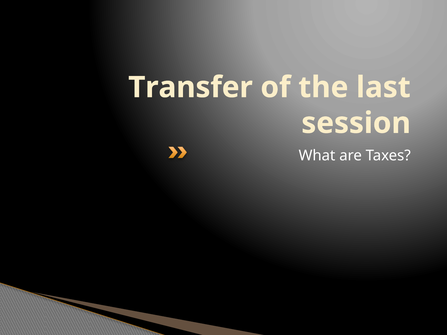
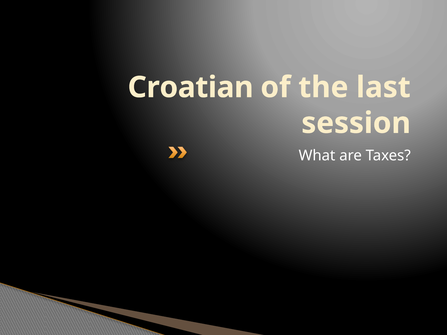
Transfer: Transfer -> Croatian (191, 87)
